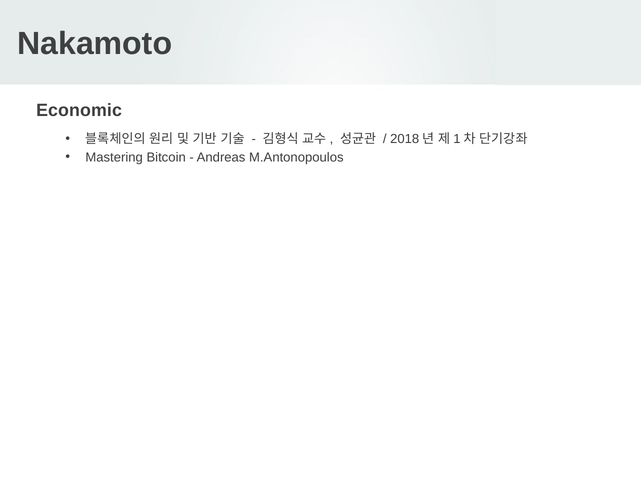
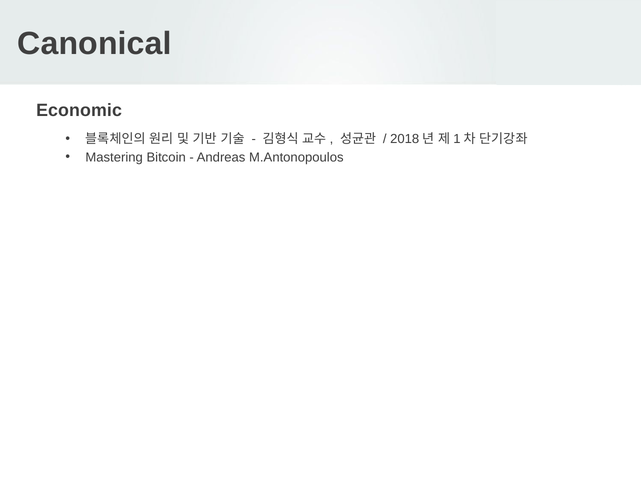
Nakamoto: Nakamoto -> Canonical (95, 44)
